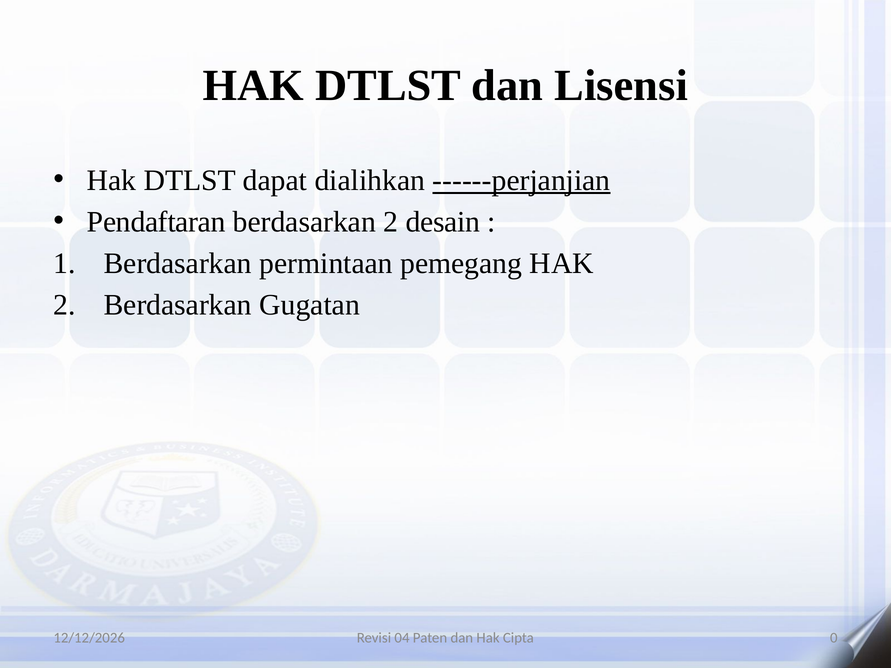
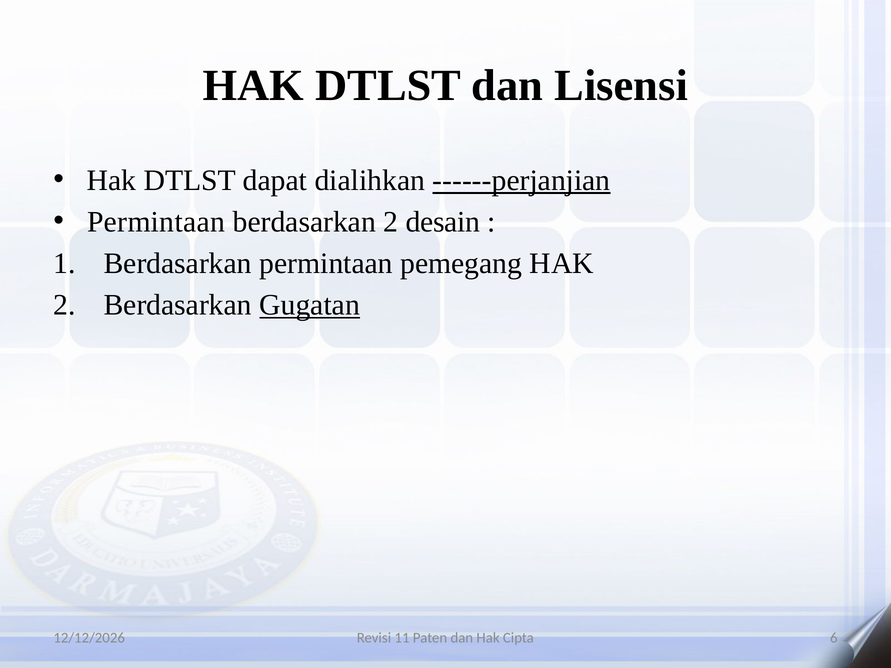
Pendaftaran: Pendaftaran -> Permintaan (156, 222)
Gugatan underline: none -> present (310, 305)
04: 04 -> 11 (402, 638)
0: 0 -> 6 (834, 638)
